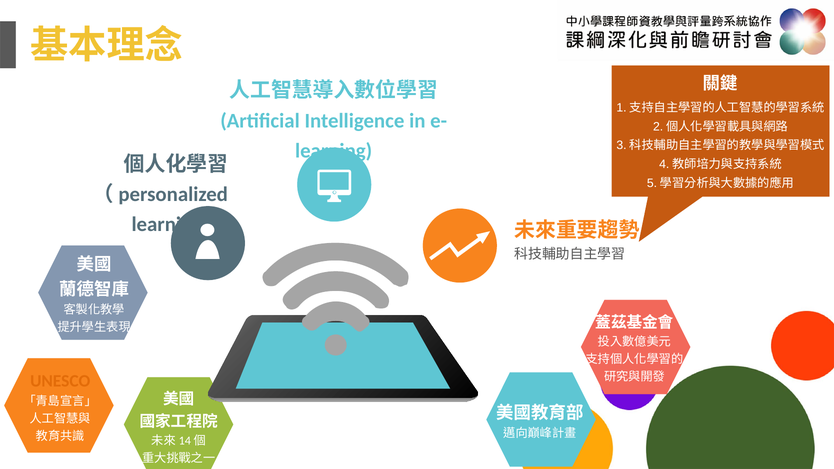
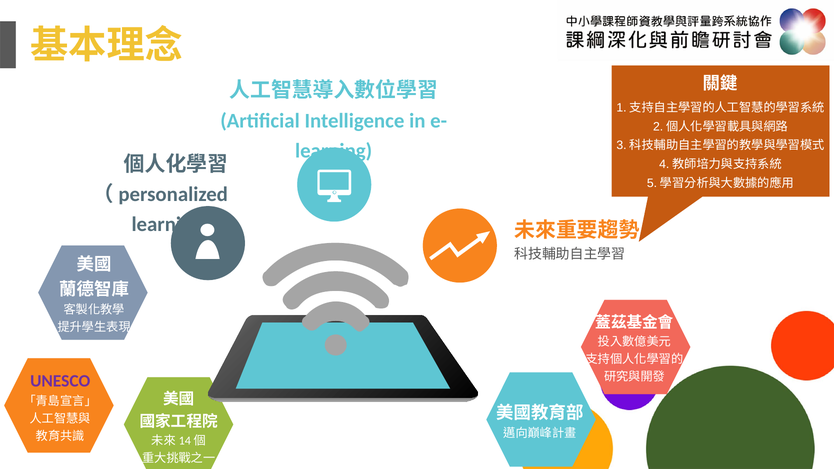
UNESCO colour: orange -> purple (60, 381)
